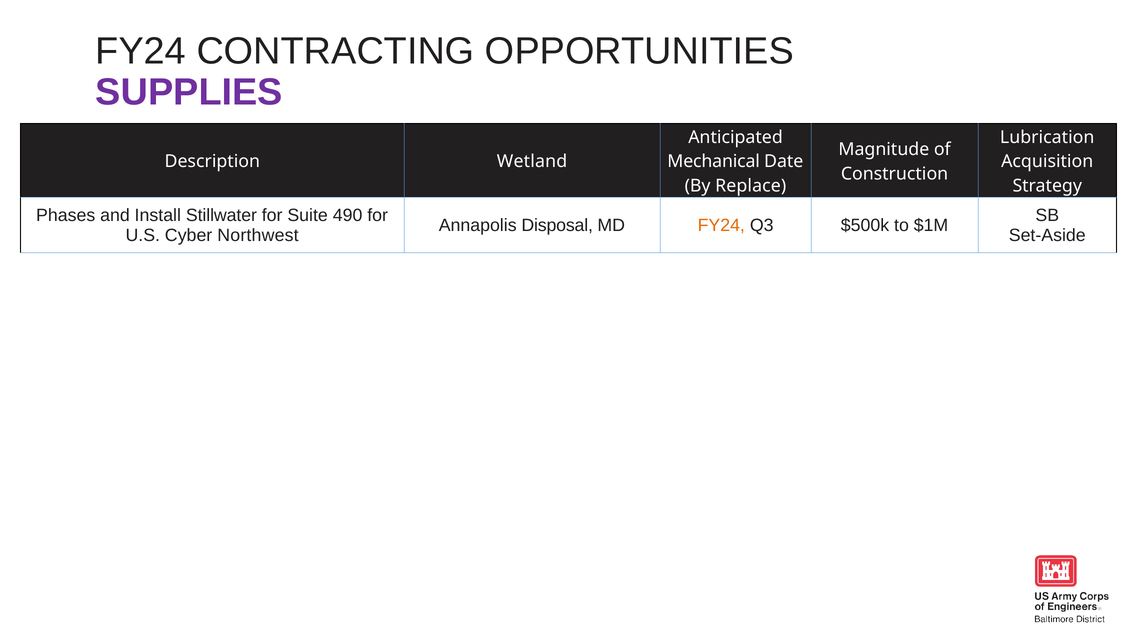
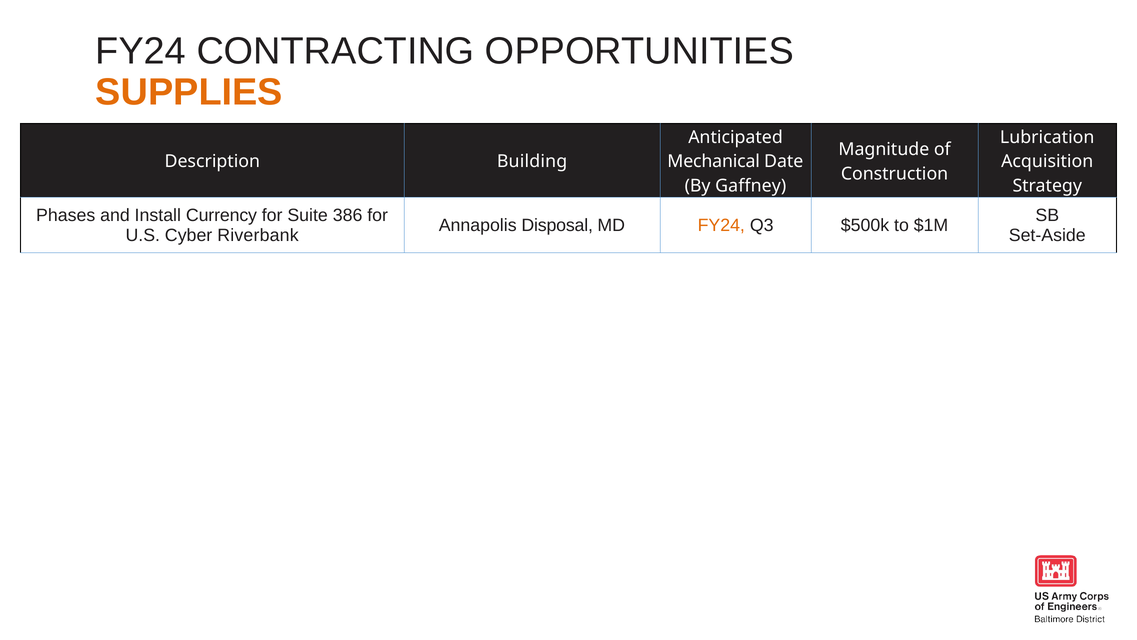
SUPPLIES colour: purple -> orange (189, 92)
Wetland: Wetland -> Building (532, 161)
Replace: Replace -> Gaffney (751, 186)
Stillwater: Stillwater -> Currency (221, 215)
490: 490 -> 386 (348, 215)
Northwest: Northwest -> Riverbank (258, 235)
